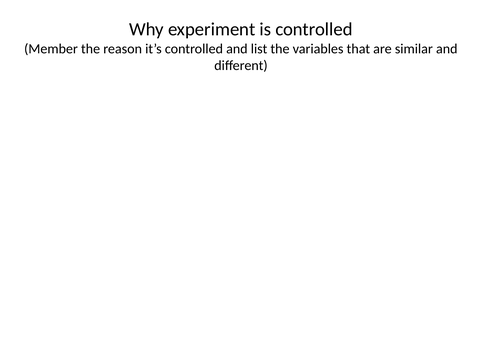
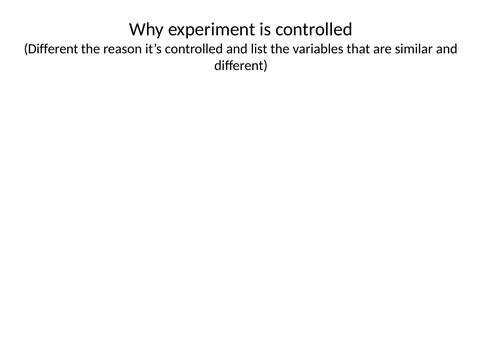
Member: Member -> Different (51, 49)
